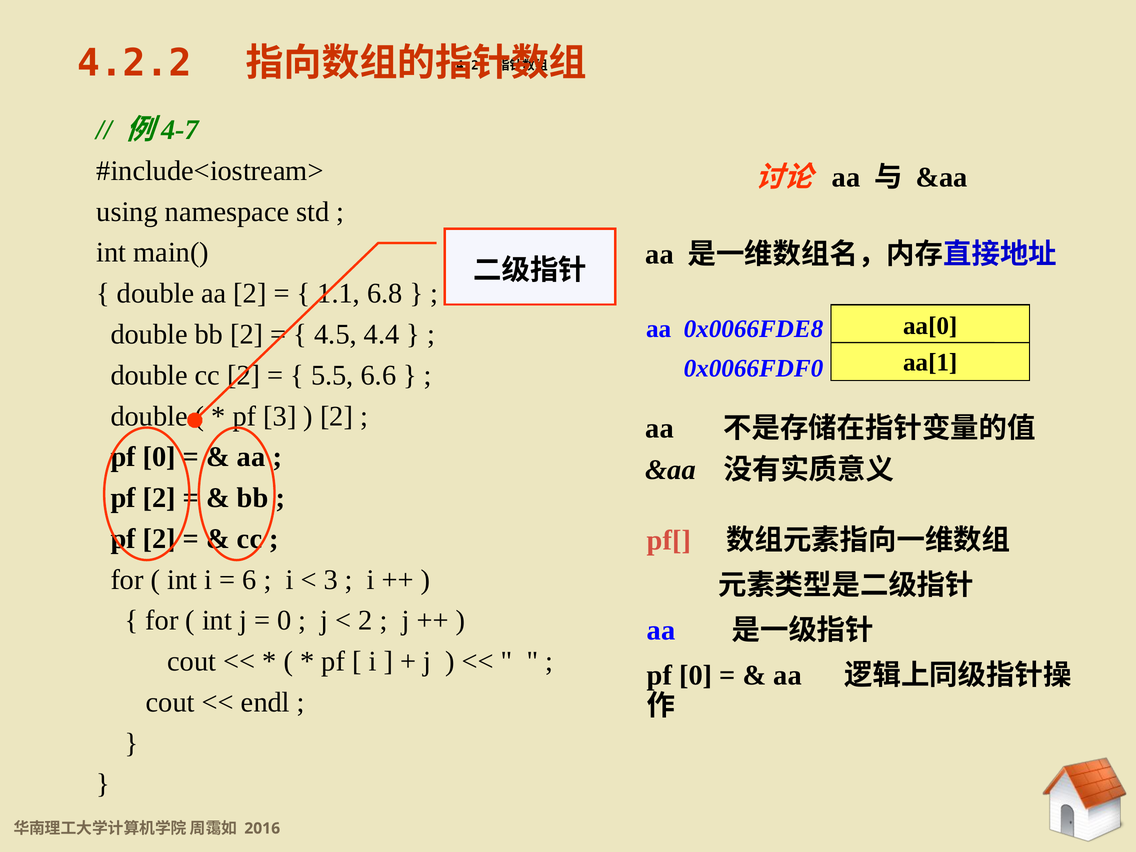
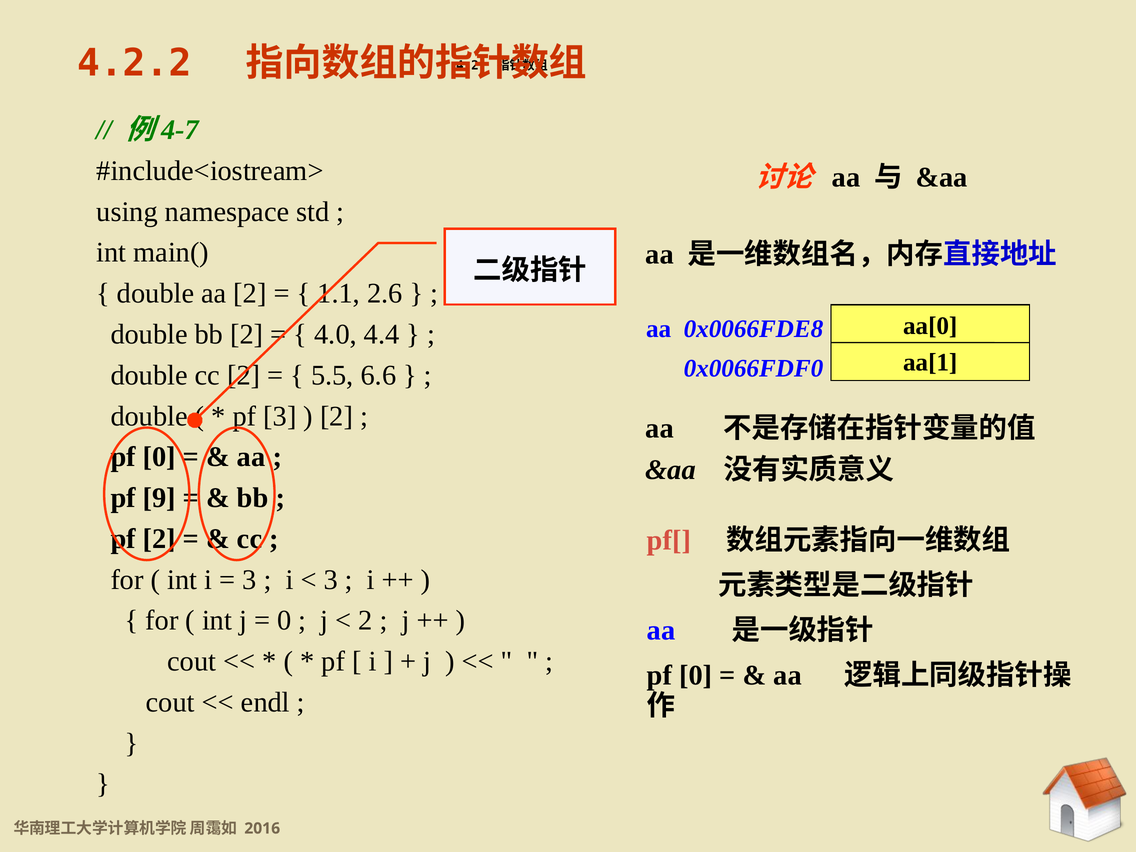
6.8: 6.8 -> 2.6 (385, 294)
4.5: 4.5 -> 4.0 (336, 334)
2: 2 -> 9 (159, 498)
6: 6 -> 3 (249, 580)
